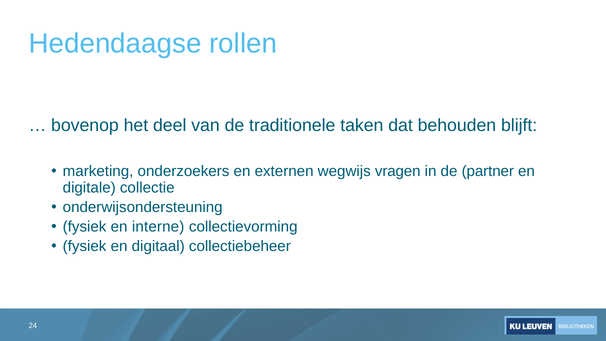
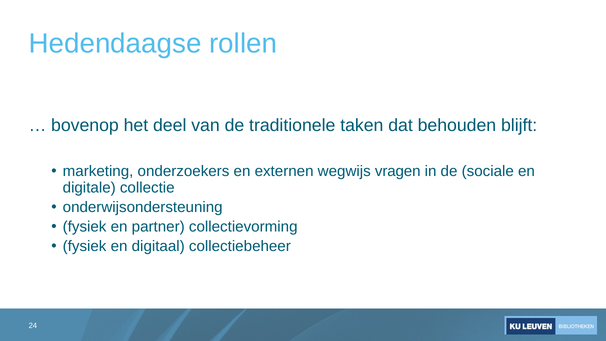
partner: partner -> sociale (488, 171)
interne: interne -> partner (158, 227)
